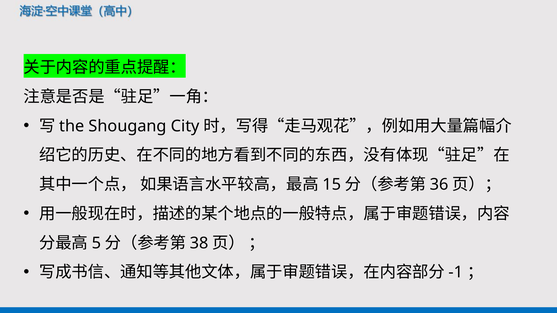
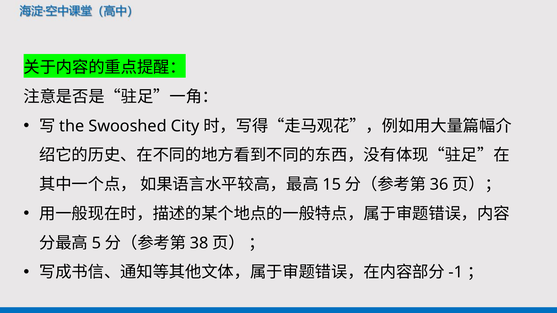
Shougang: Shougang -> Swooshed (128, 126)
